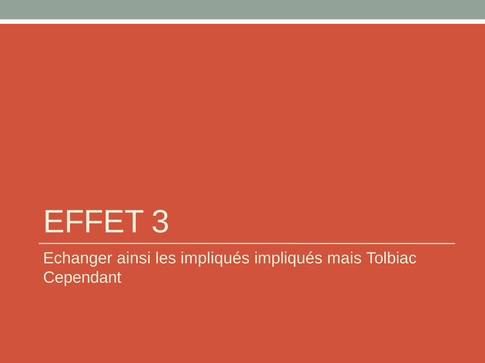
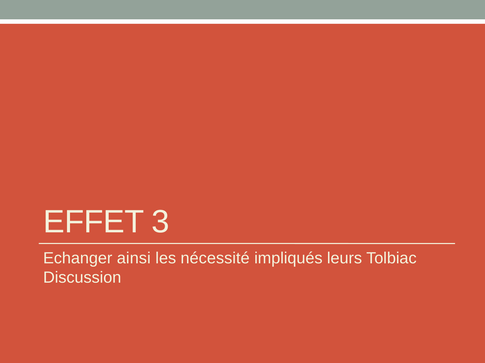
les impliqués: impliqués -> nécessité (215, 259)
mais: mais -> leurs (345, 259)
Cependant: Cependant -> Discussion (82, 278)
